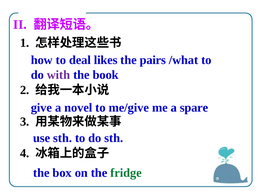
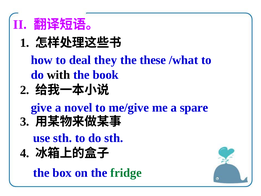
likes: likes -> they (106, 60)
pairs: pairs -> these (153, 60)
with colour: purple -> black (58, 75)
